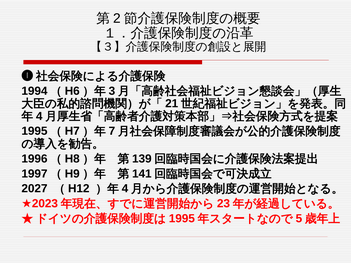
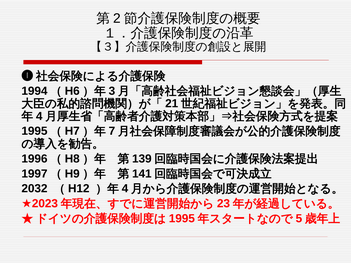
2027: 2027 -> 2032 (34, 189)
